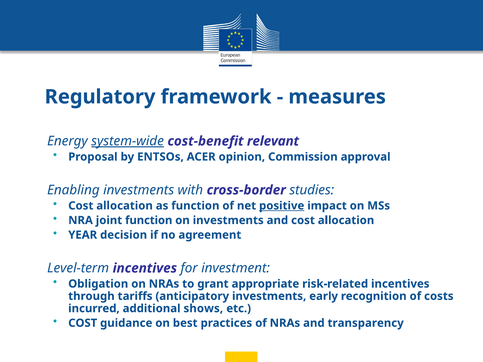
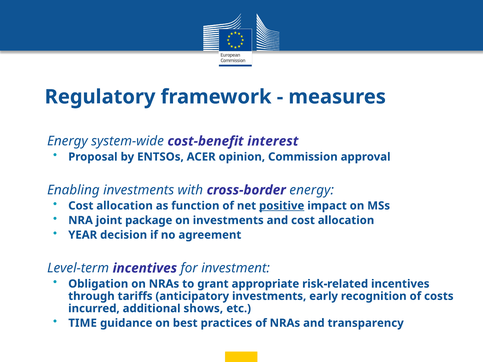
system-wide underline: present -> none (128, 141)
relevant: relevant -> interest (273, 141)
cross-border studies: studies -> energy (312, 190)
joint function: function -> package (149, 220)
COST: COST -> TIME (83, 323)
